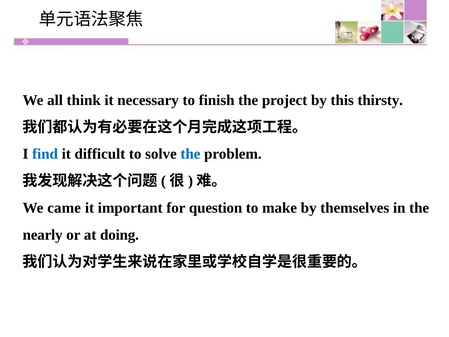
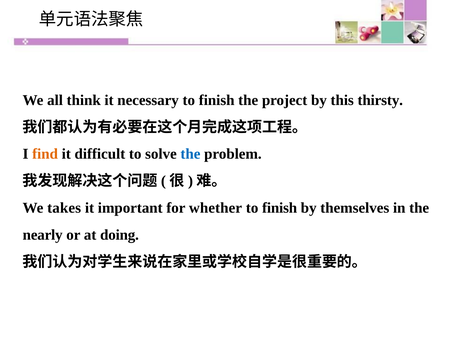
find colour: blue -> orange (45, 154)
came: came -> takes (64, 208)
question: question -> whether (216, 208)
make: make -> finish (280, 208)
